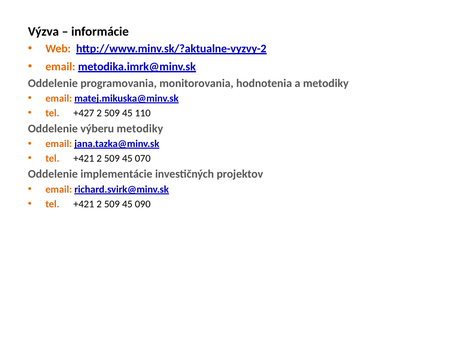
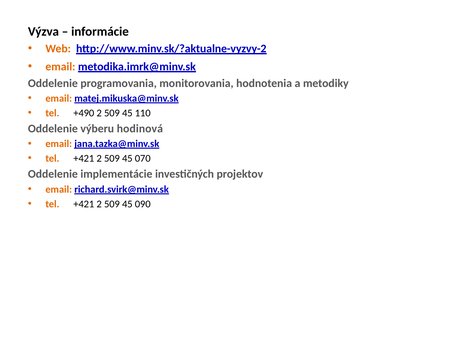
+427: +427 -> +490 (84, 113)
výberu metodiky: metodiky -> hodinová (140, 129)
